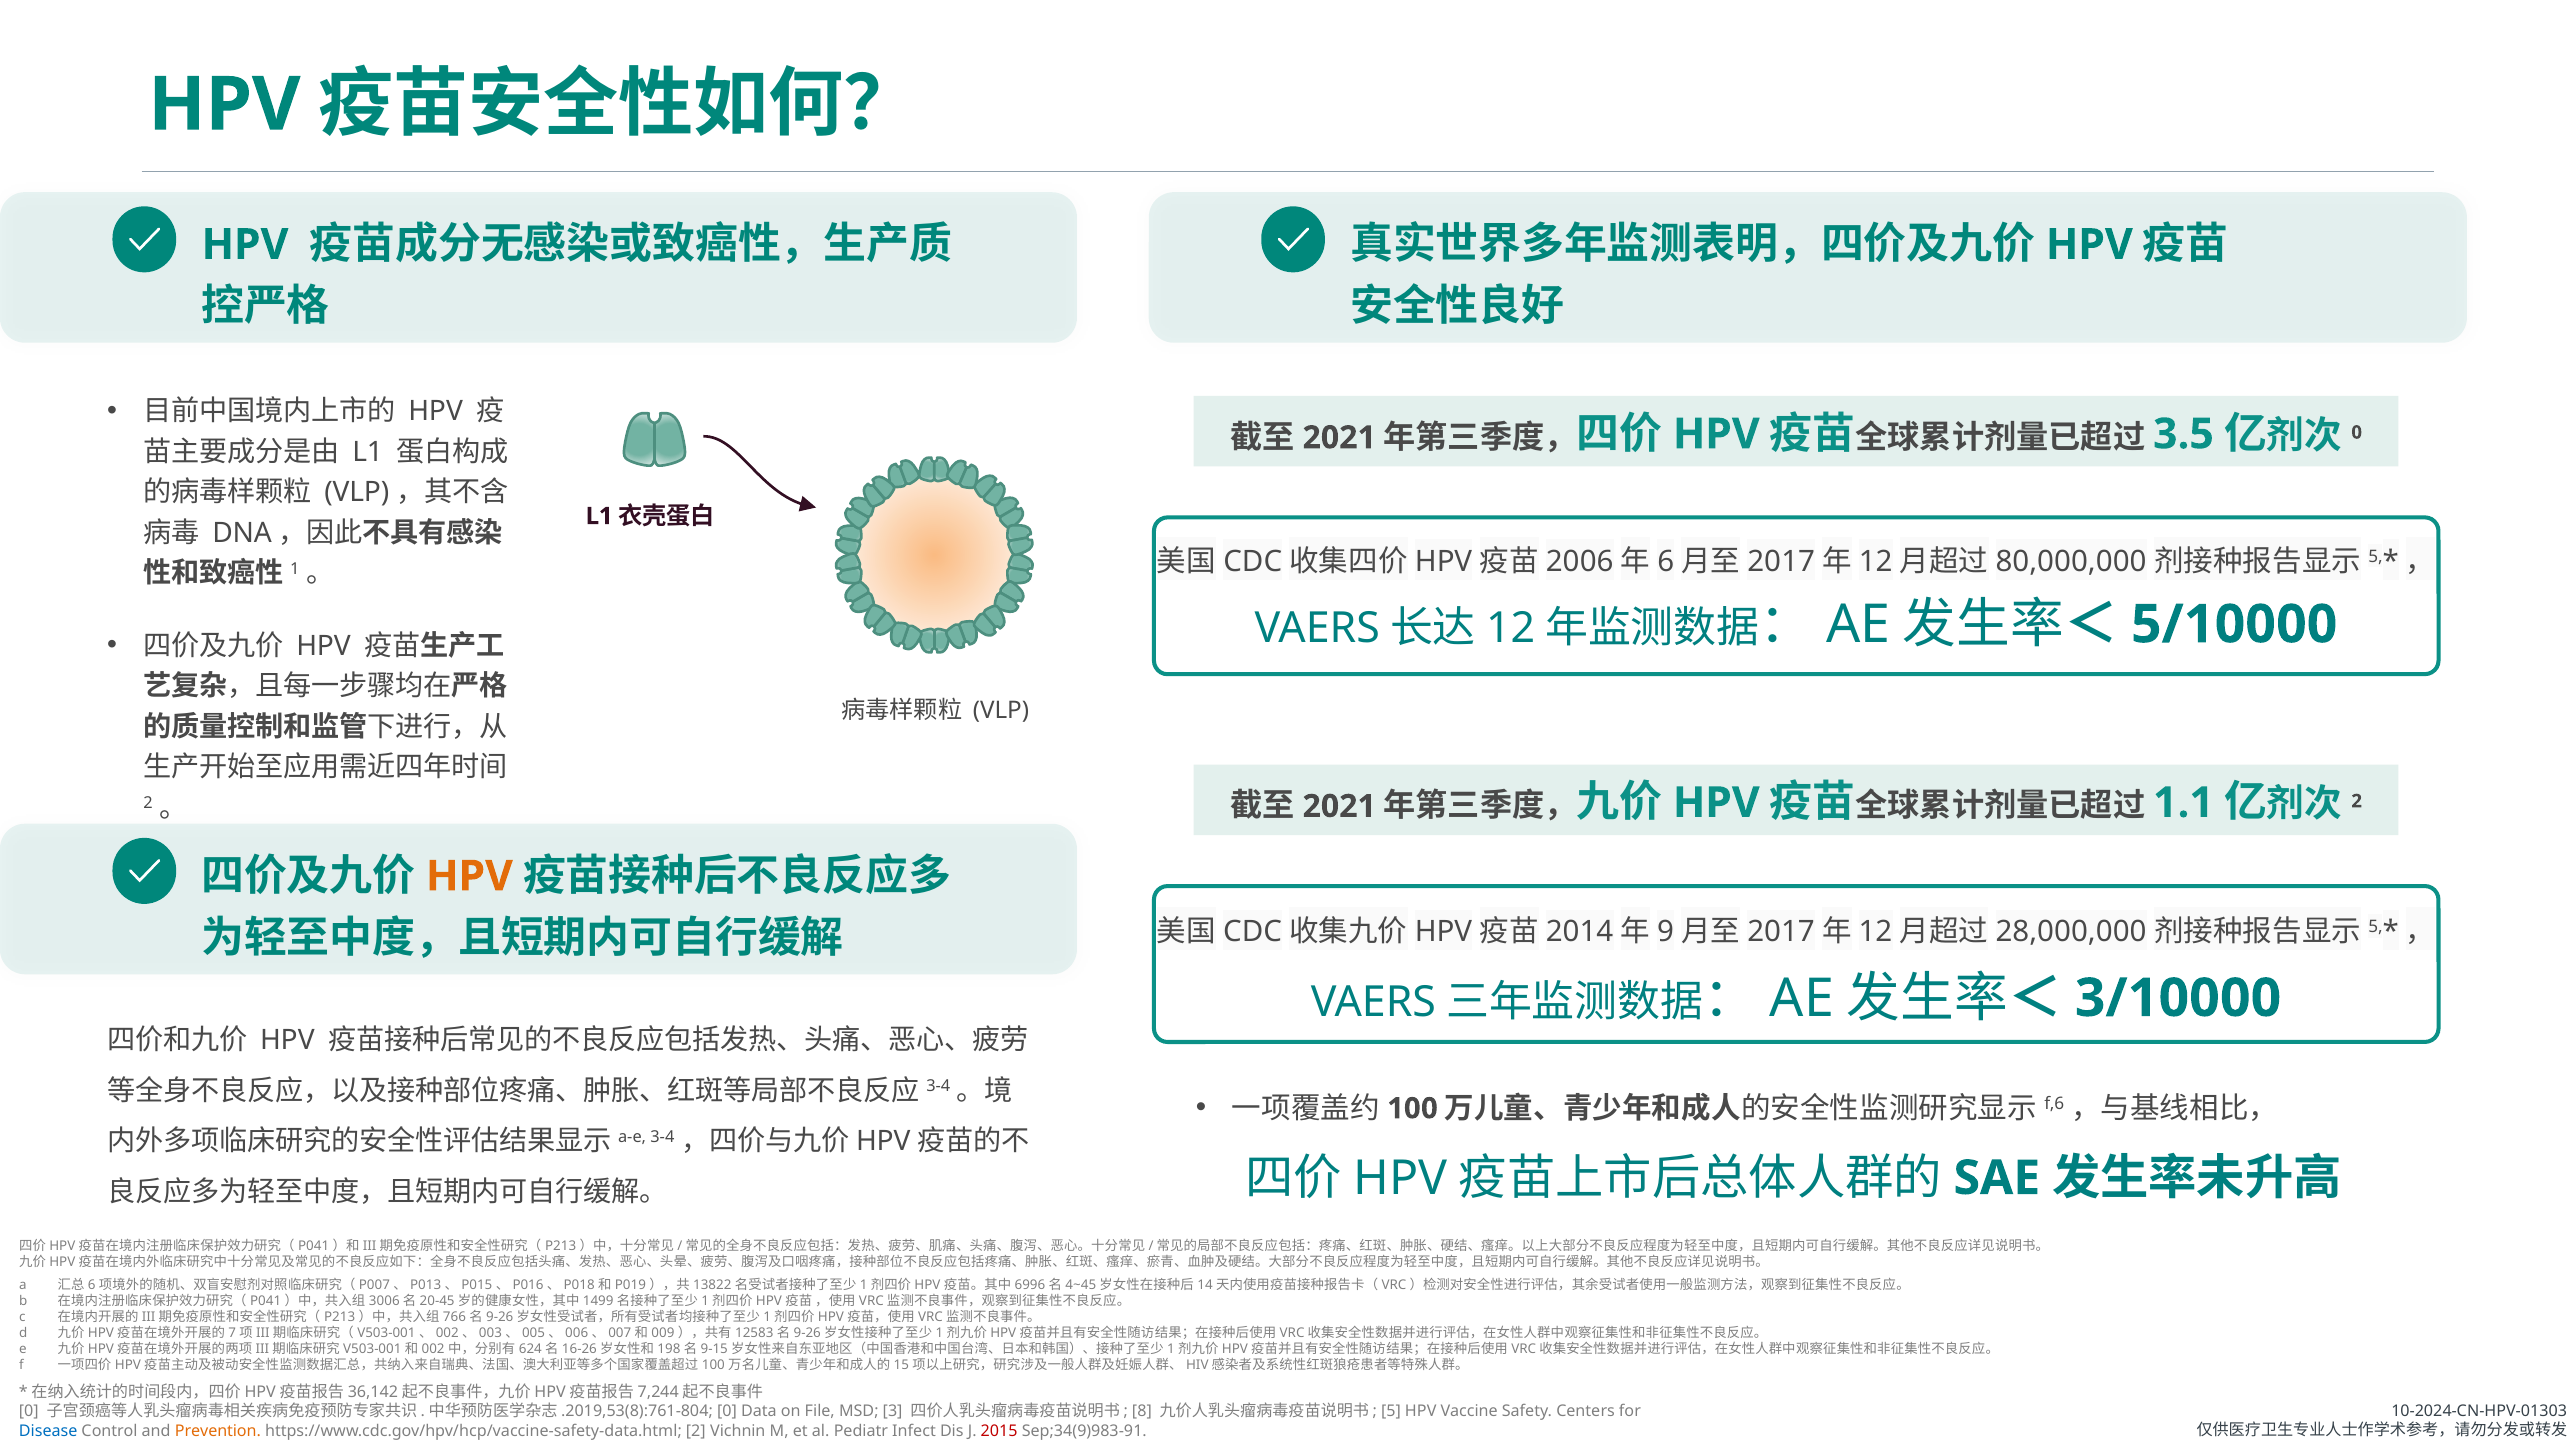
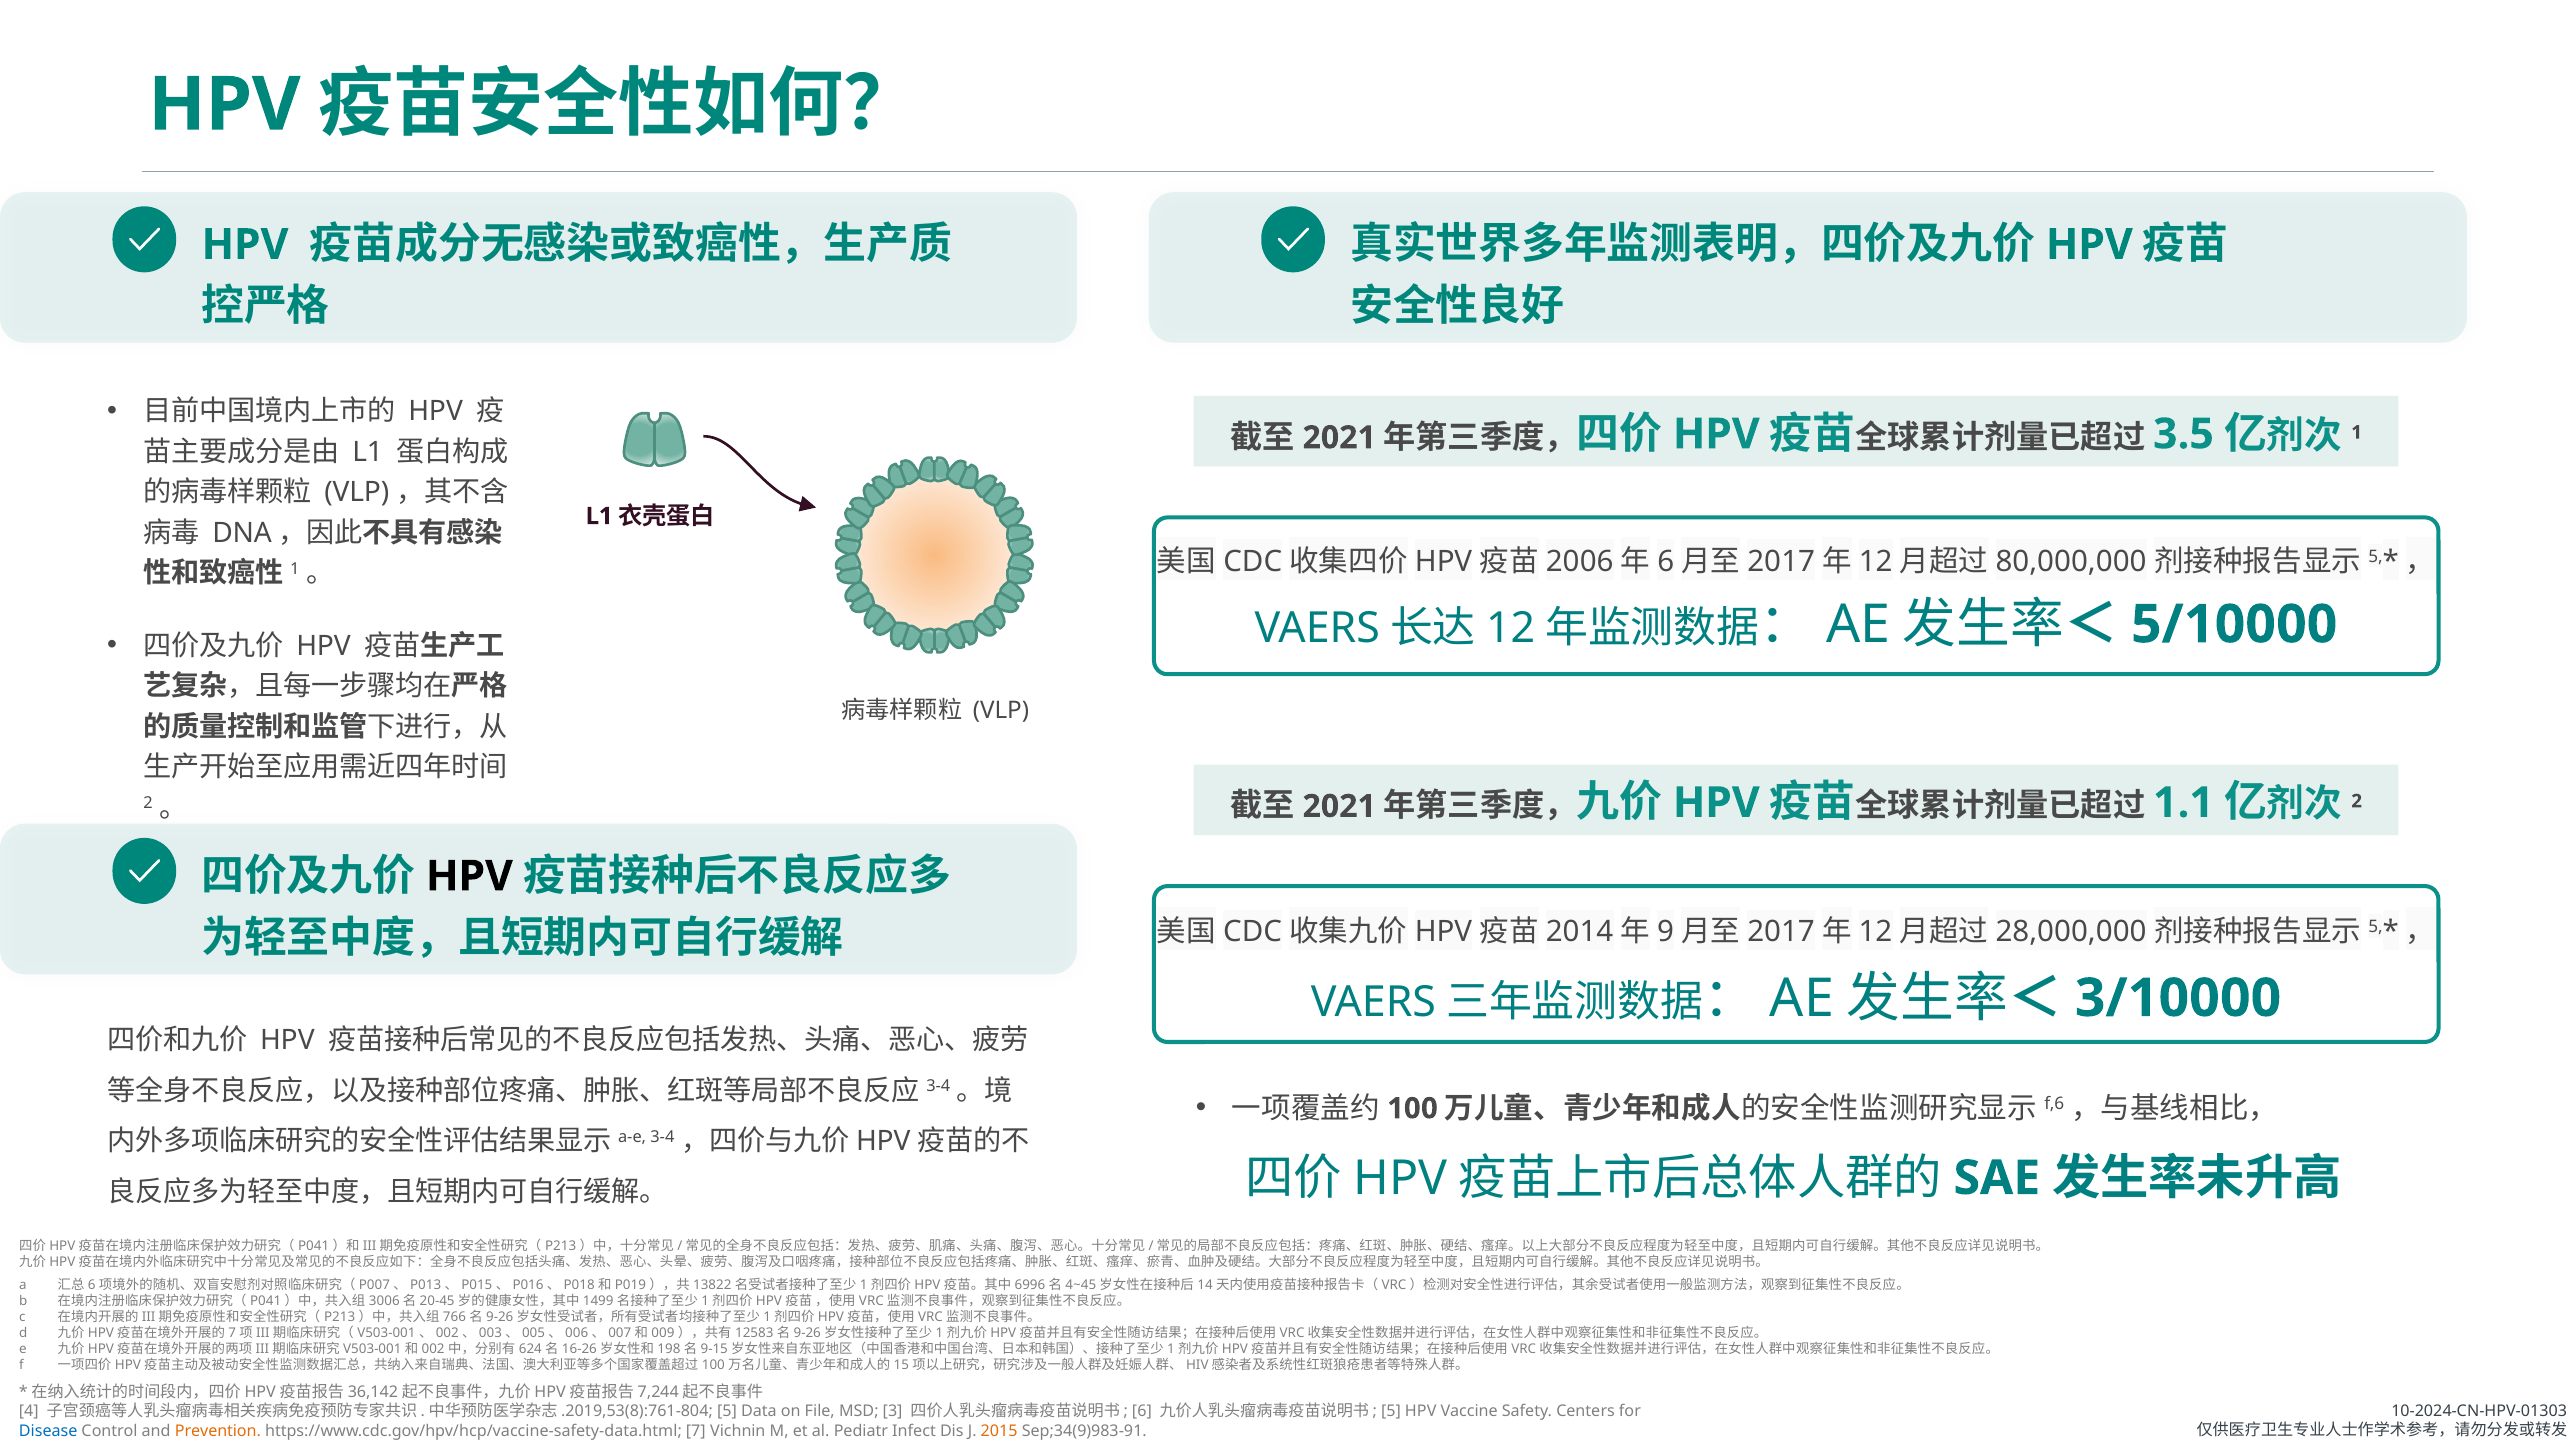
0: 0 -> 1 (2357, 432)
HPV colour: orange -> black (469, 876)
0: 0 -> 4 (29, 1412)
0: 0 -> 5 (727, 1412)
8: 8 -> 6 (1142, 1412)
https://www.cdc.gov/hpv/hcp/vaccine-safety-data.html 2: 2 -> 7 (696, 1431)
2015 colour: red -> orange (999, 1431)
